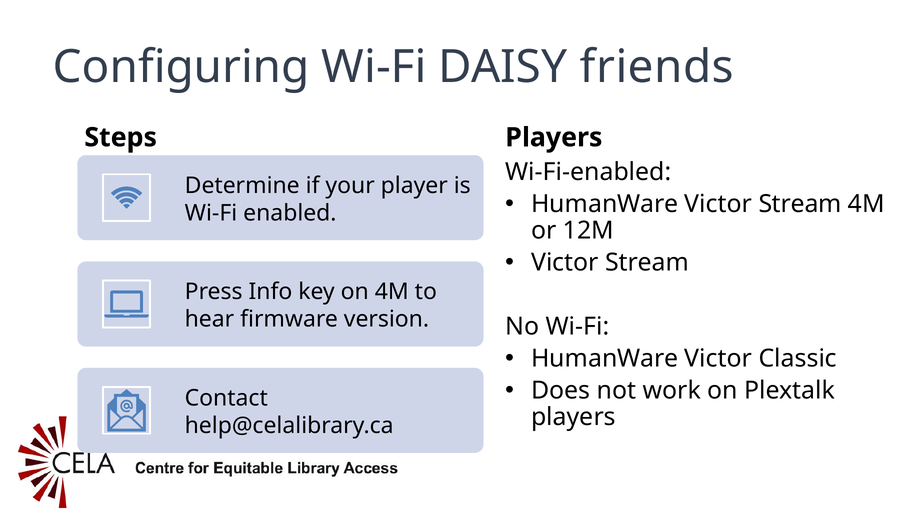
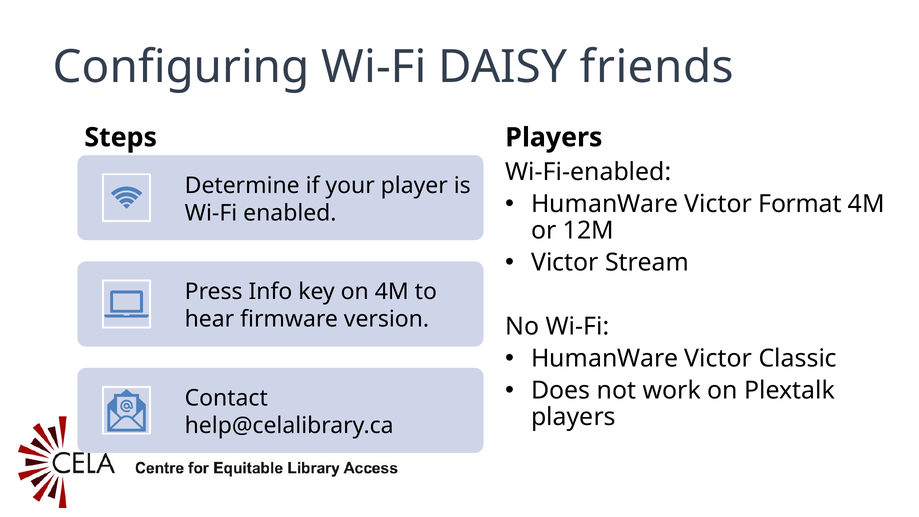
HumanWare Victor Stream: Stream -> Format (800, 204)
